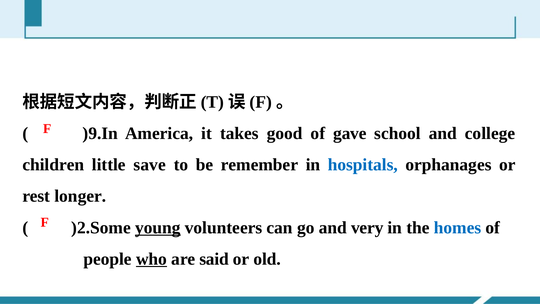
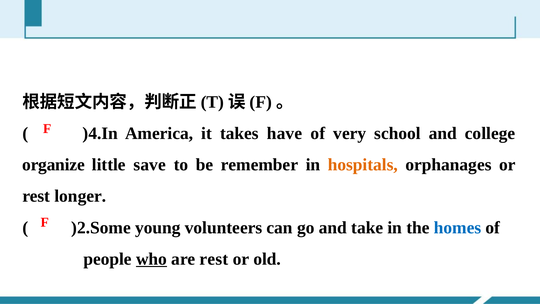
)9.In: )9.In -> )4.In (100, 133)
good: good -> have (285, 133)
gave: gave -> very (350, 133)
children: children -> organize (53, 165)
hospitals colour: blue -> orange (363, 165)
young underline: present -> none (158, 227)
very: very -> take (367, 227)
are said: said -> rest (214, 259)
